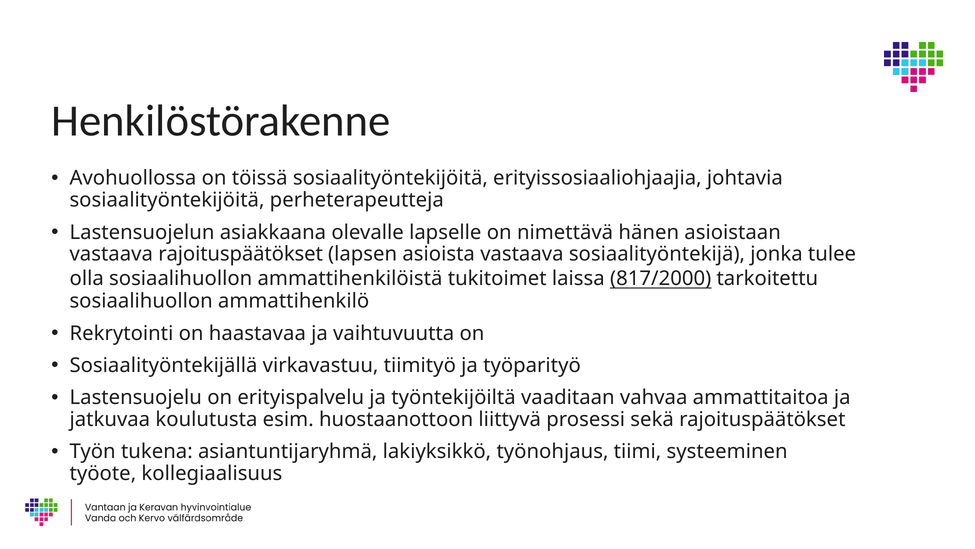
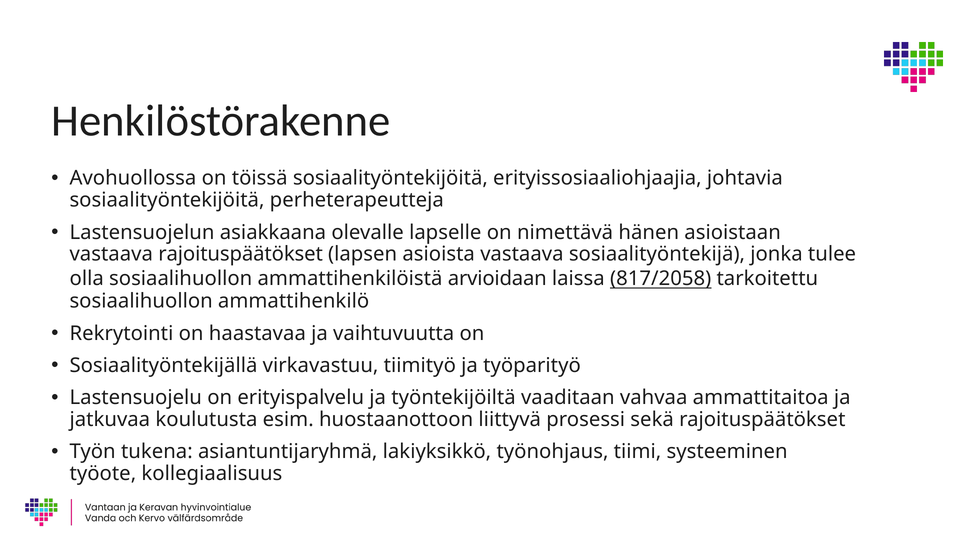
tukitoimet: tukitoimet -> arvioidaan (497, 278)
817/2000: 817/2000 -> 817/2058 (661, 278)
